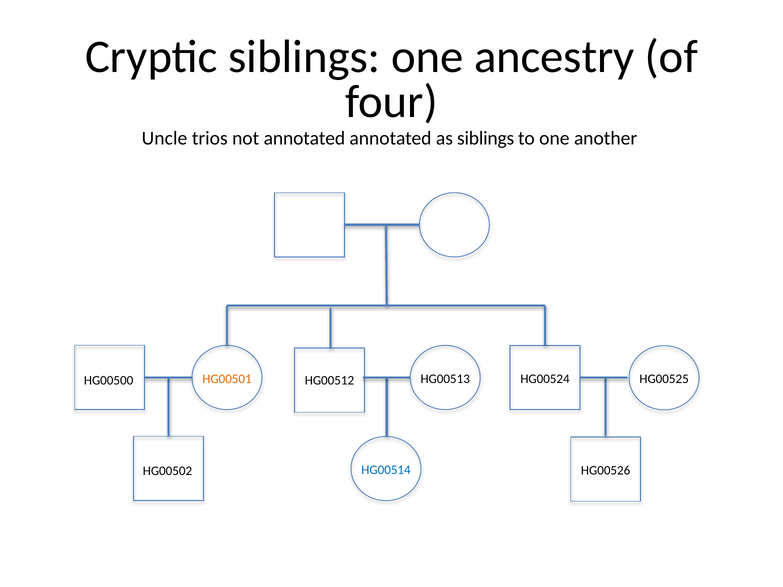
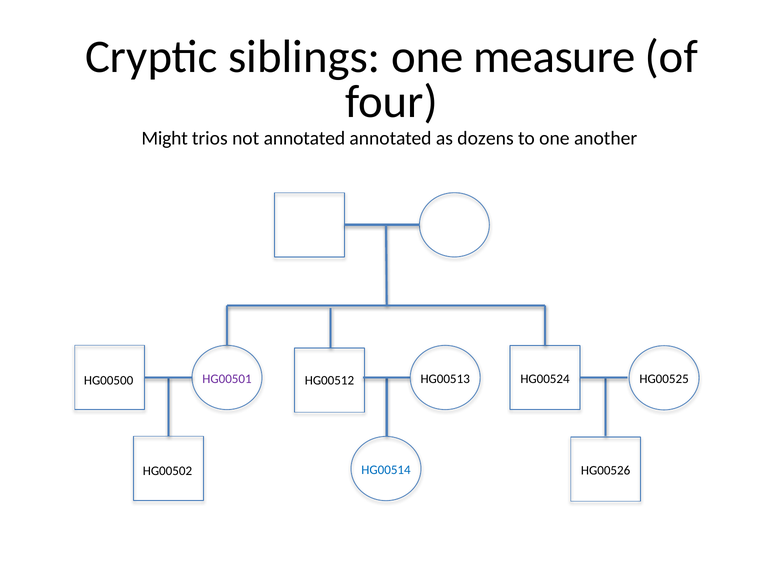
ancestry: ancestry -> measure (554, 57)
Uncle: Uncle -> Might (165, 138)
as siblings: siblings -> dozens (486, 138)
HG00501 colour: orange -> purple (227, 379)
